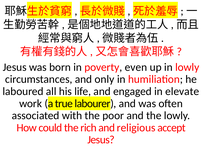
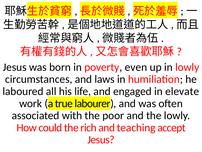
only: only -> laws (105, 79)
religious: religious -> teaching (136, 127)
